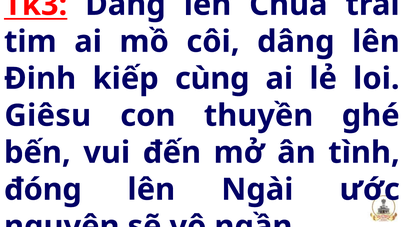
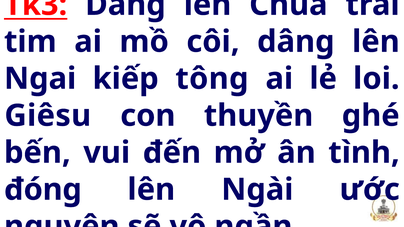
Đinh: Đinh -> Ngai (40, 79)
cùng: cùng -> tông (212, 79)
